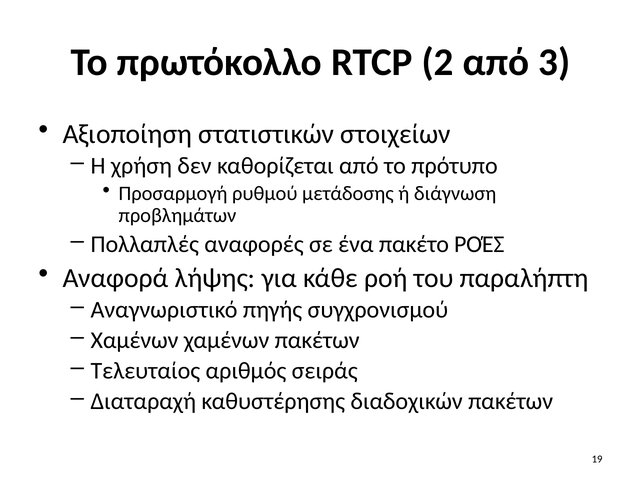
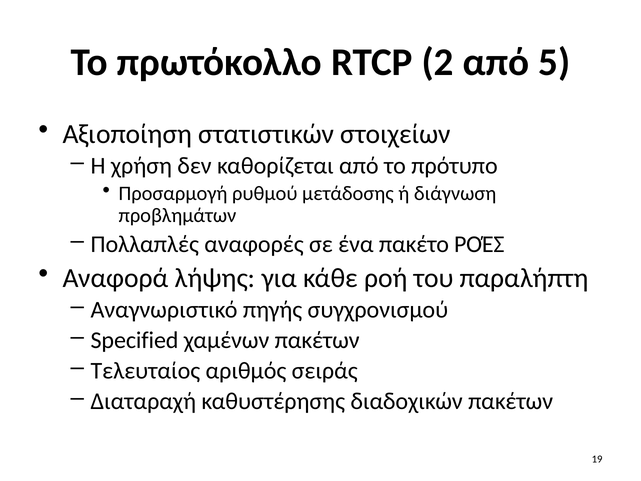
3: 3 -> 5 (554, 62)
Χαμένων: Χαμένων -> Specified (135, 340)
